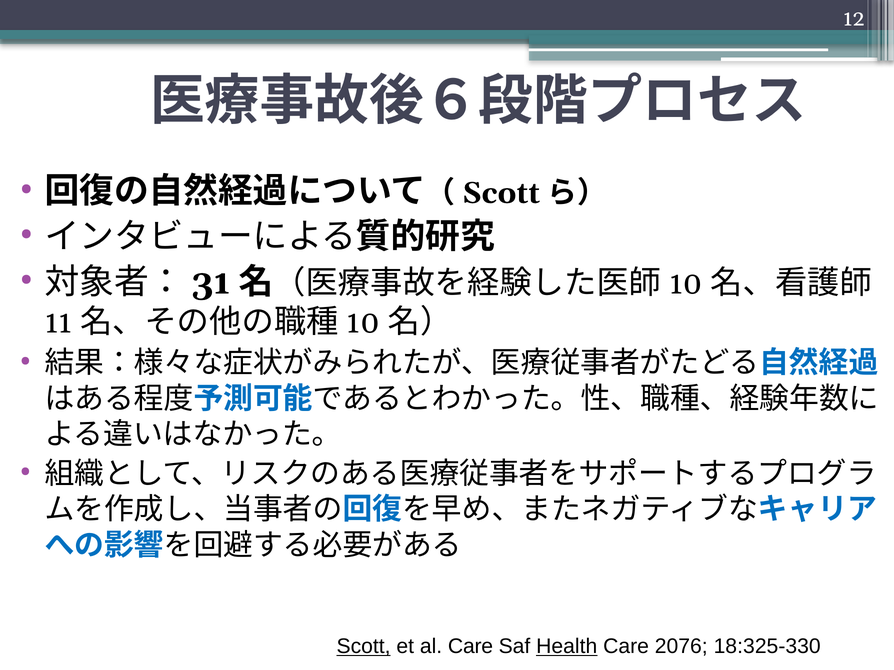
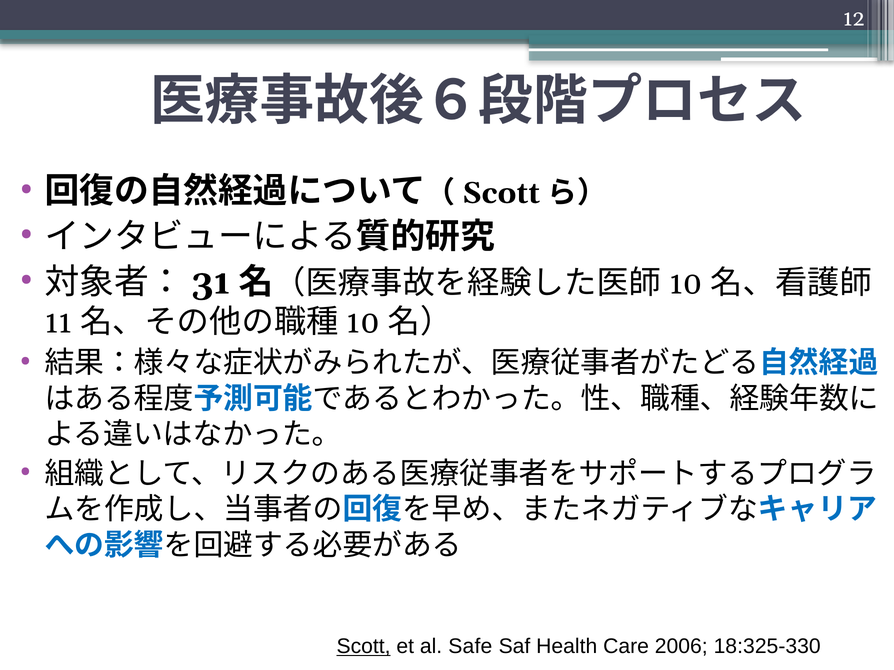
al Care: Care -> Safe (470, 647)
Health underline: present -> none (567, 647)
2076: 2076 -> 2006 (681, 647)
